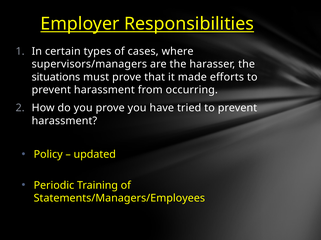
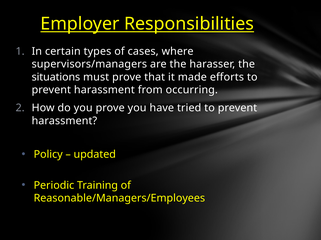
Statements/Managers/Employees: Statements/Managers/Employees -> Reasonable/Managers/Employees (119, 199)
